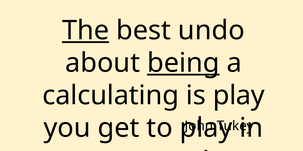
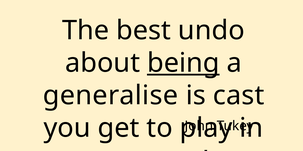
The underline: present -> none (86, 31)
calculating: calculating -> generalise (110, 96)
is play: play -> cast (239, 96)
